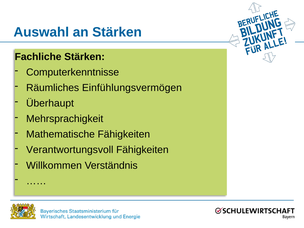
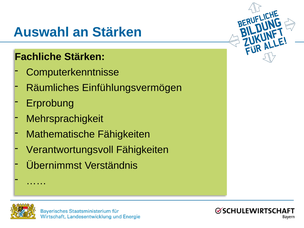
Überhaupt: Überhaupt -> Erprobung (50, 103)
Willkommen: Willkommen -> Übernimmst (54, 165)
